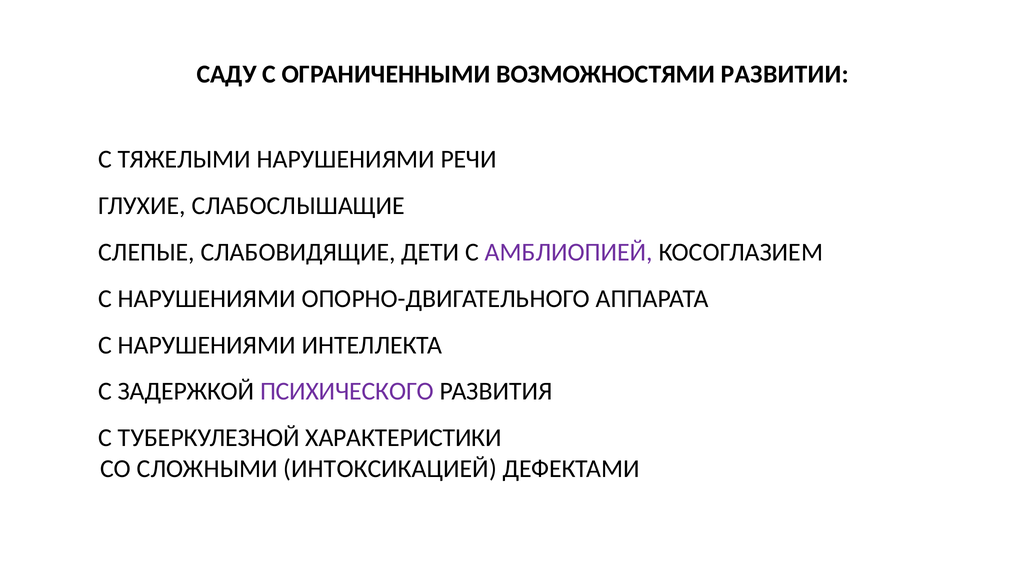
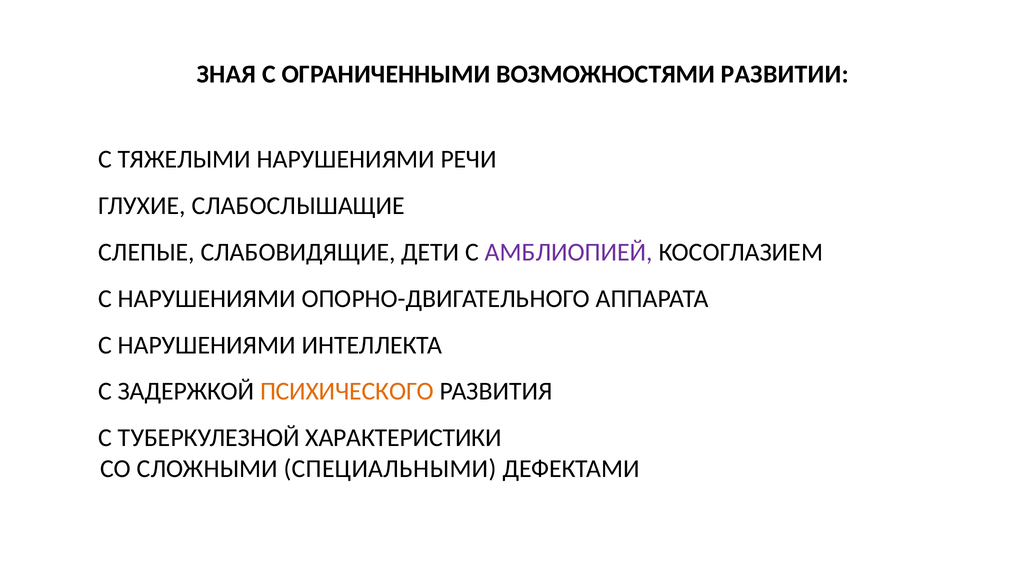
САДУ: САДУ -> ЗНАЯ (227, 74)
ПСИХИЧЕСКОГО colour: purple -> orange (347, 391)
ИНТОКСИКАЦИЕЙ: ИНТОКСИКАЦИЕЙ -> СПЕЦИАЛЬНЫМИ (390, 468)
